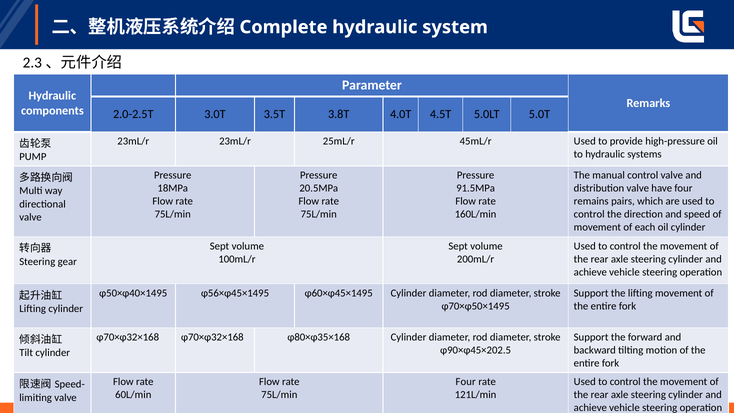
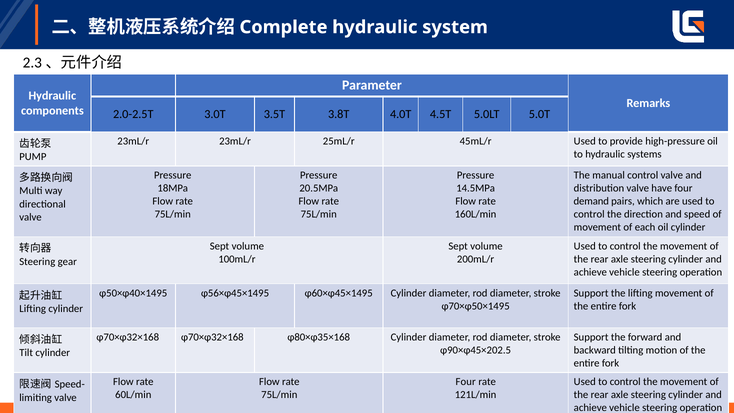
91.5MPa: 91.5MPa -> 14.5MPa (476, 188)
remains: remains -> demand (591, 201)
